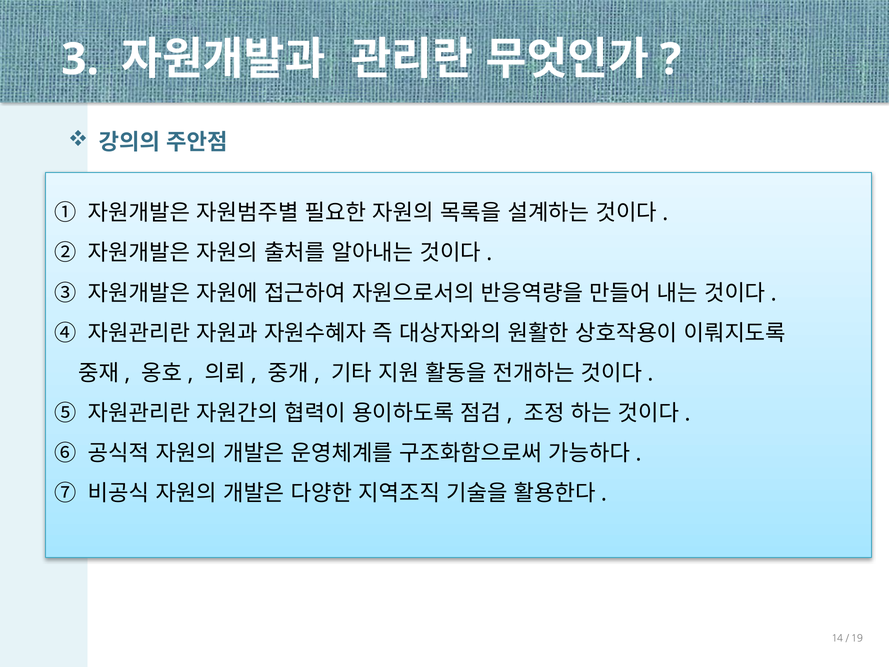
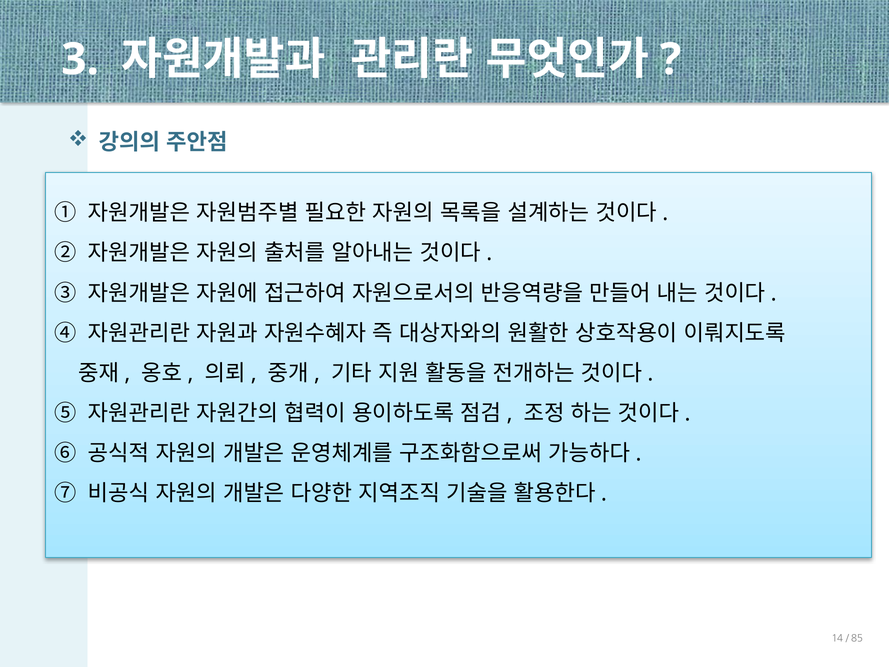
19: 19 -> 85 (857, 638)
